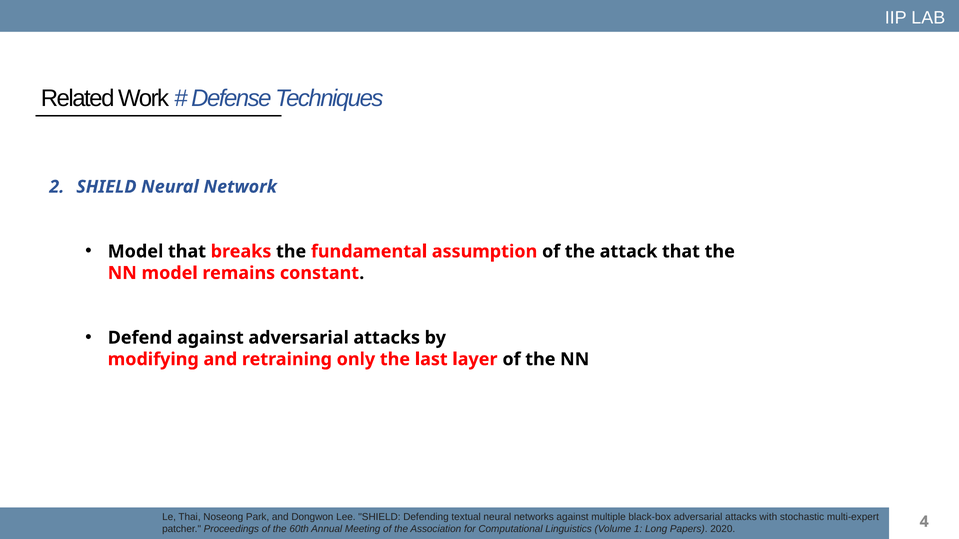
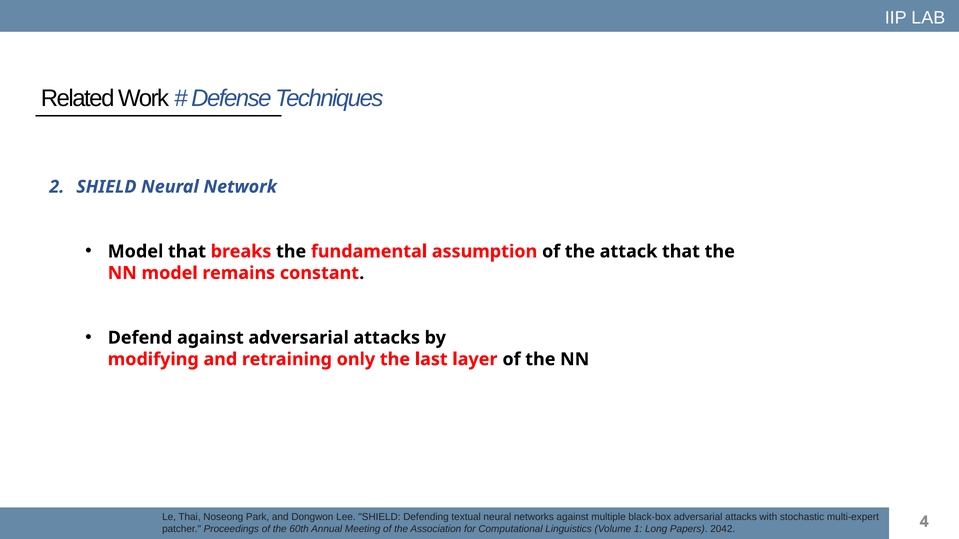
2020: 2020 -> 2042 (723, 529)
